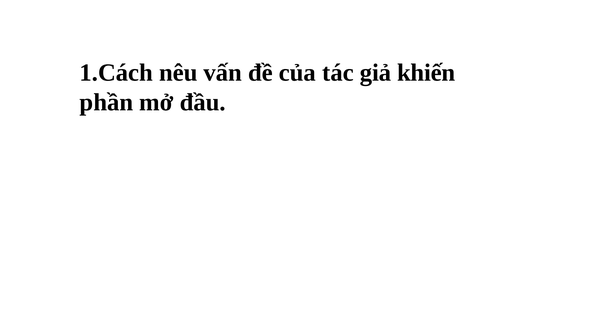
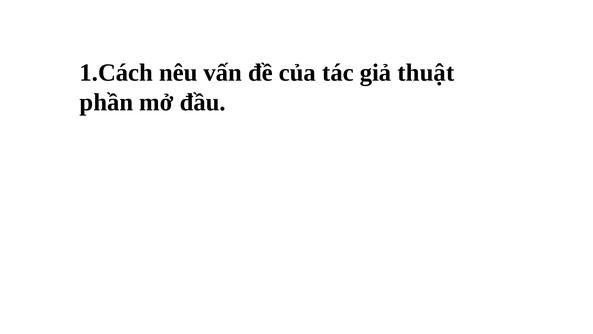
khiến: khiến -> thuật (426, 73)
